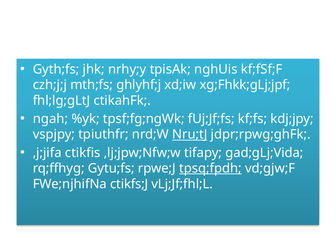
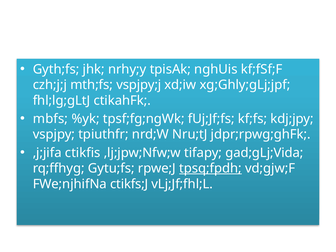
ghlyhf;j: ghlyhf;j -> vspjpy;j (139, 85)
xg;Fhkk;gLj;jpf: xg;Fhkk;gLj;jpf -> xg;Ghly;gLj;jpf (245, 85)
ngah: ngah -> mbfs (50, 119)
Nru;tJ underline: present -> none (190, 134)
